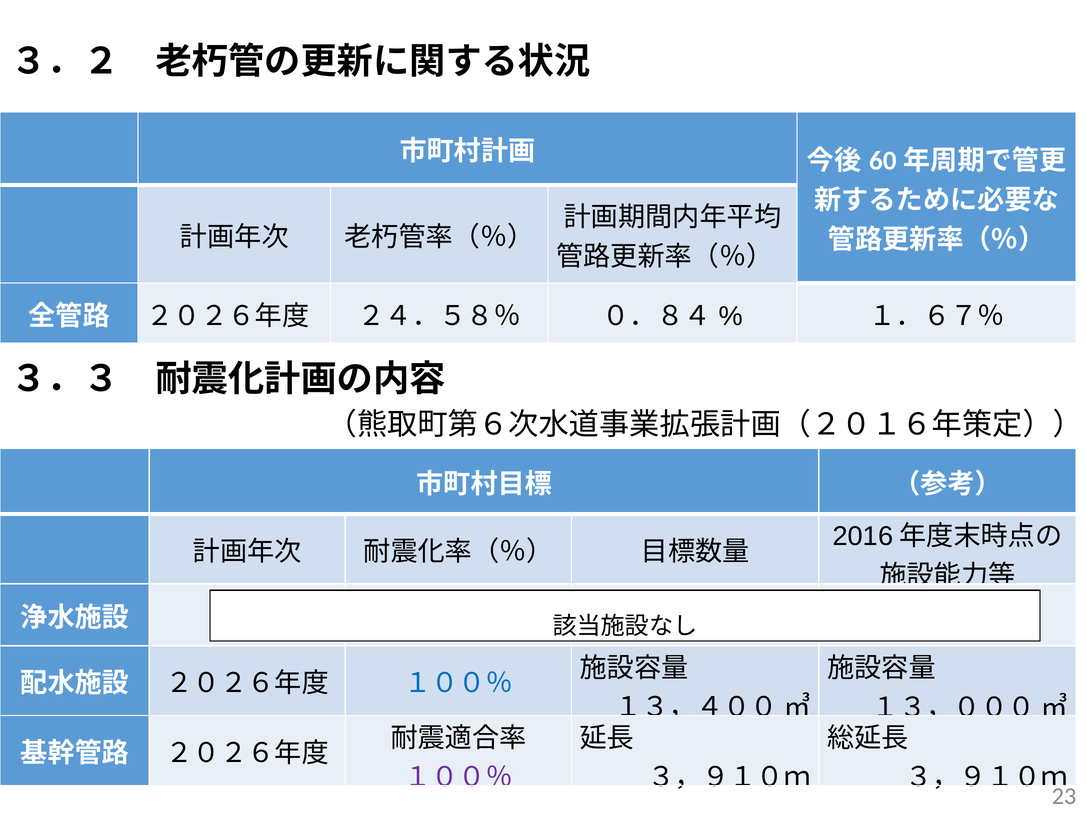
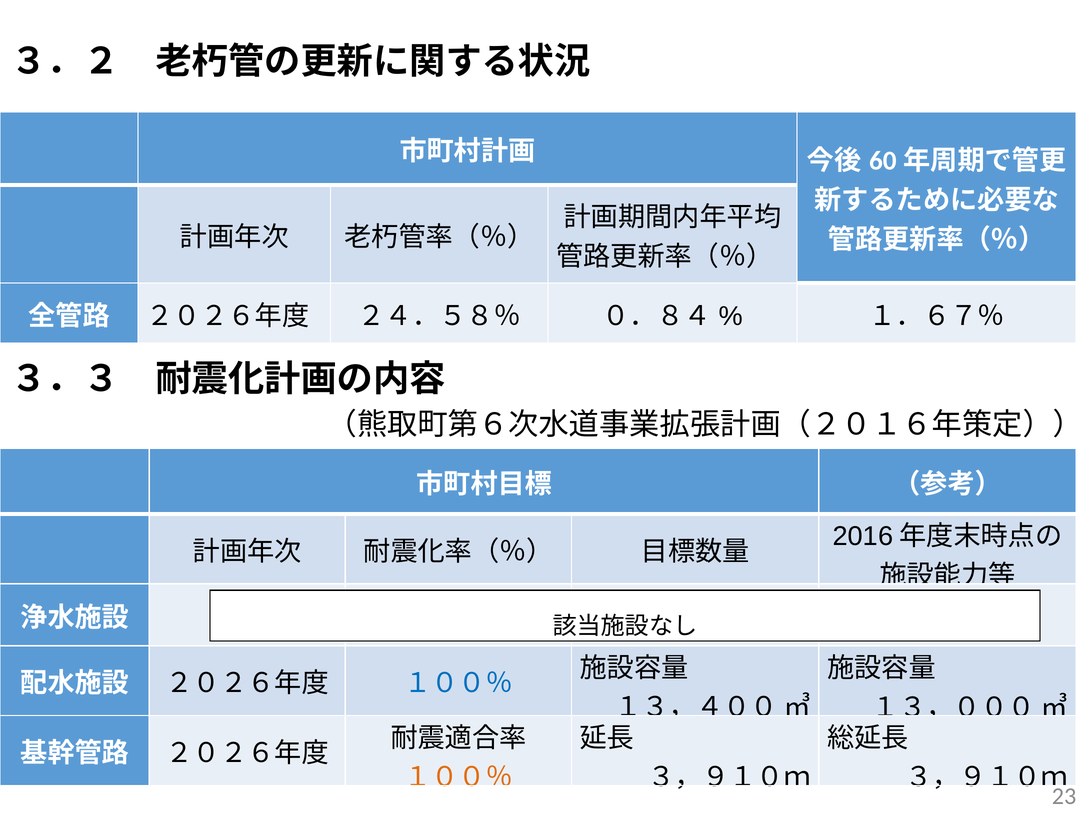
１００％ colour: purple -> orange (458, 778)
